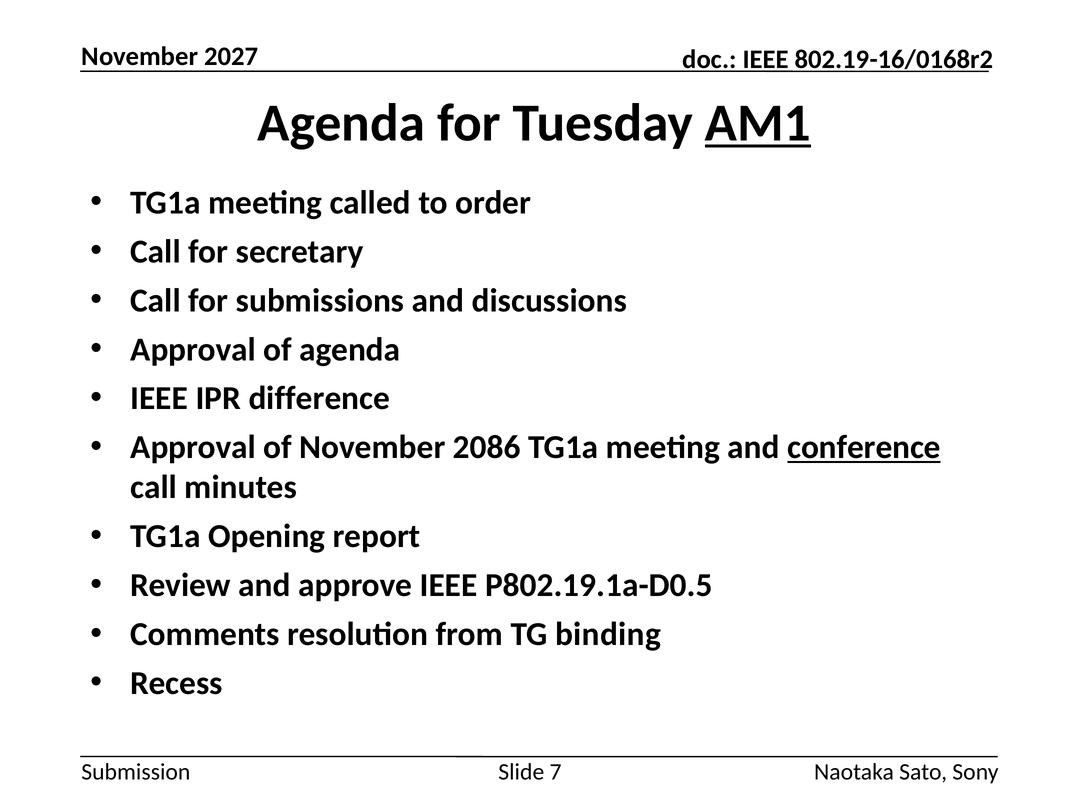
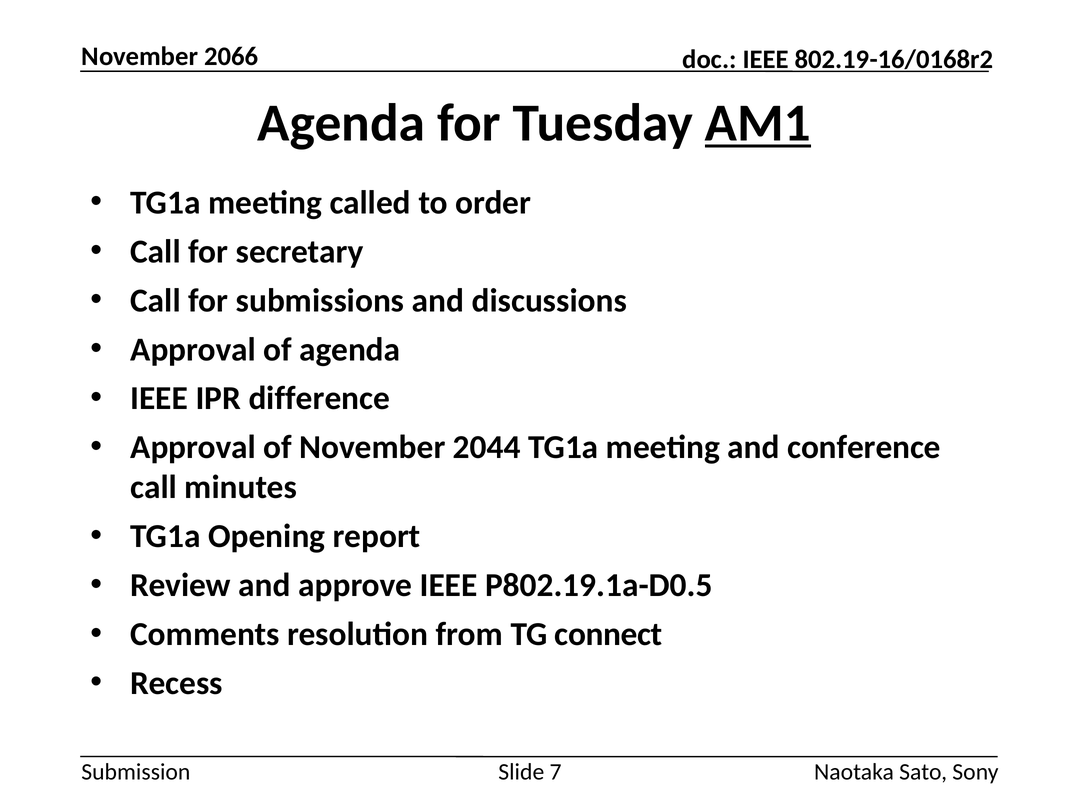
2027: 2027 -> 2066 (231, 57)
2086: 2086 -> 2044 (487, 448)
conference underline: present -> none (864, 448)
binding: binding -> connect (608, 635)
